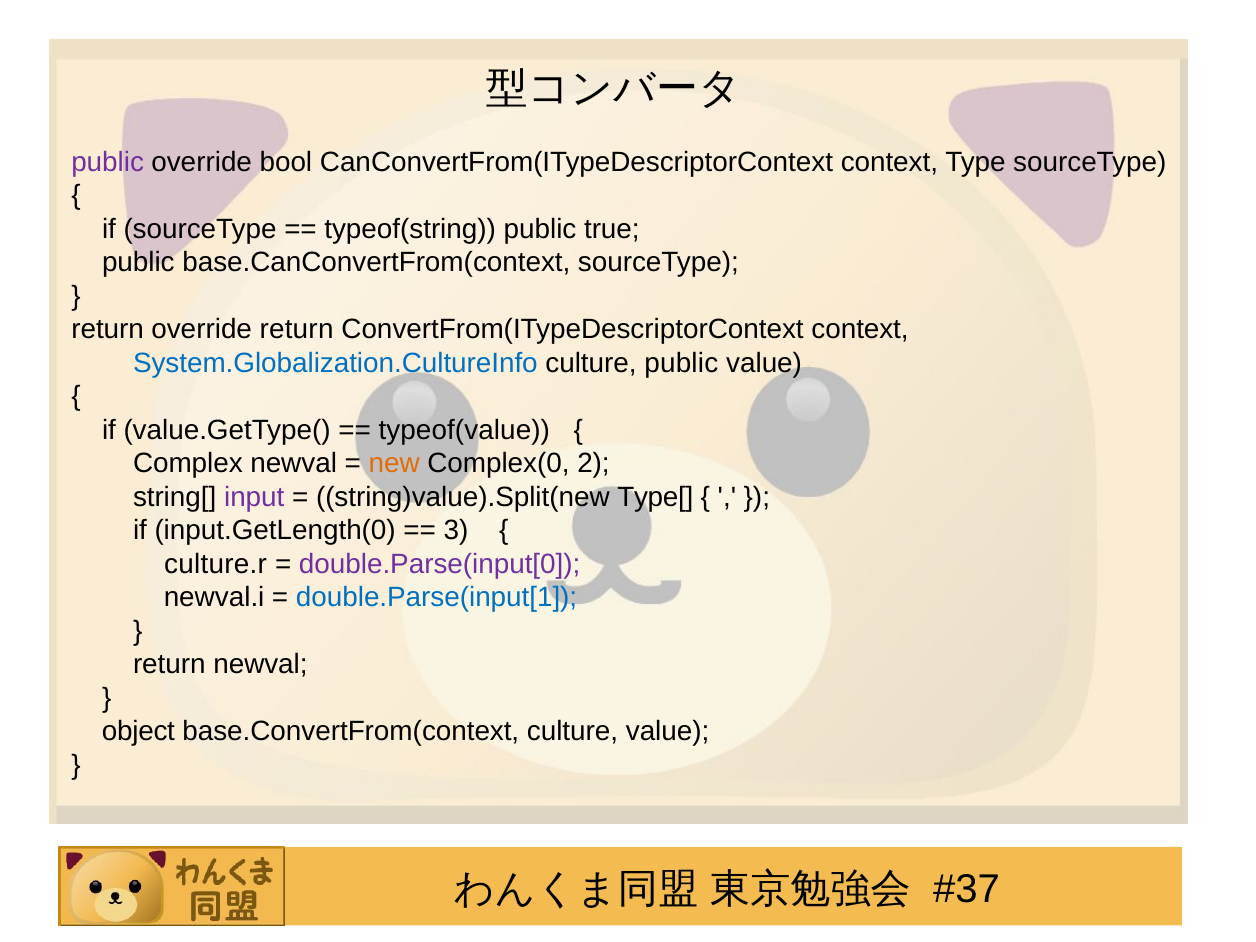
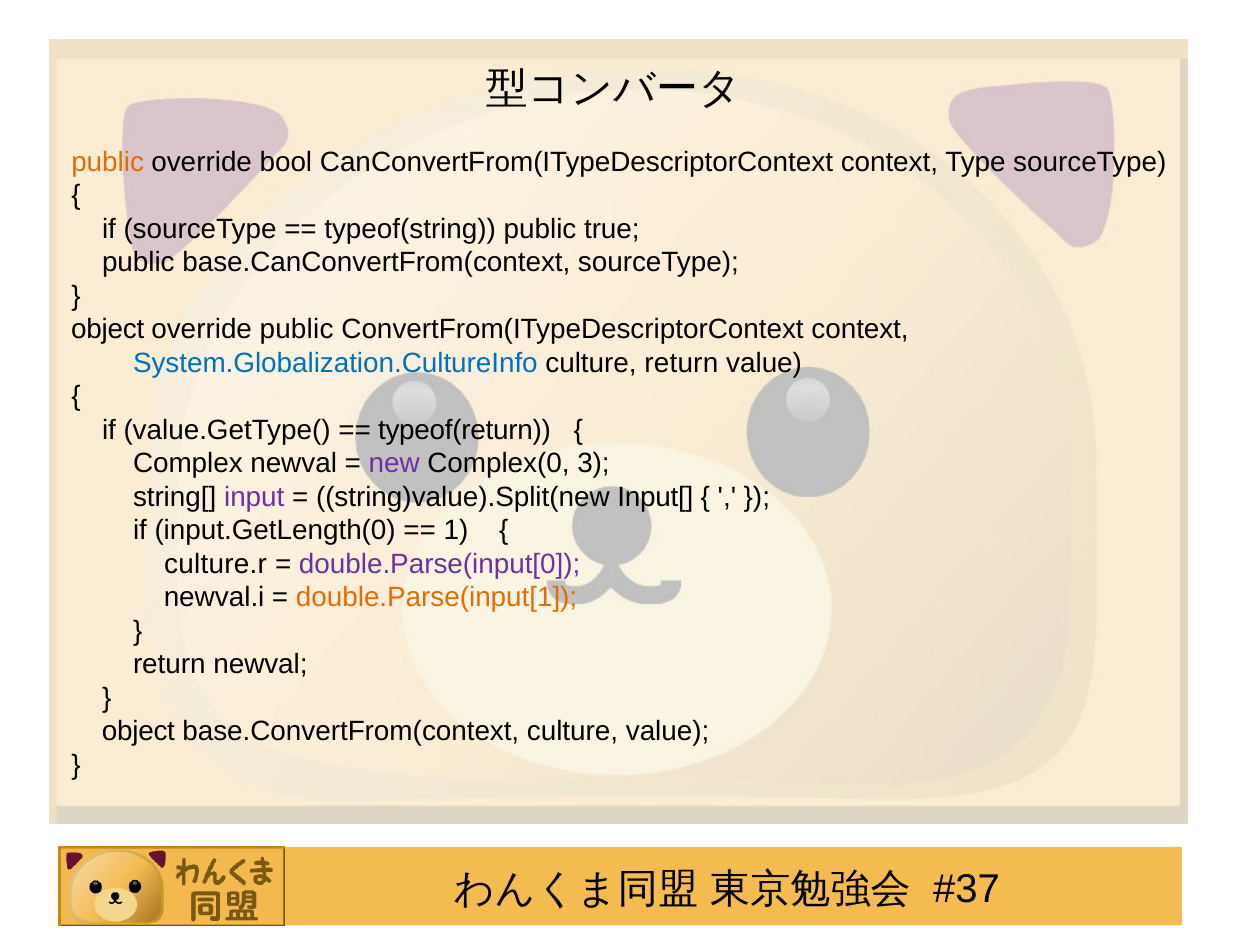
public colour: purple -> orange (108, 162)
return: return -> object (108, 330)
override return: return -> public (297, 330)
culture public: public -> return (681, 363)
typeof(value: typeof(value -> typeof(return (464, 430)
new colour: orange -> purple (394, 464)
2: 2 -> 3 (594, 464)
Type[: Type[ -> Input[ (655, 497)
3: 3 -> 1 (456, 530)
double.Parse(input[1 colour: blue -> orange (437, 597)
